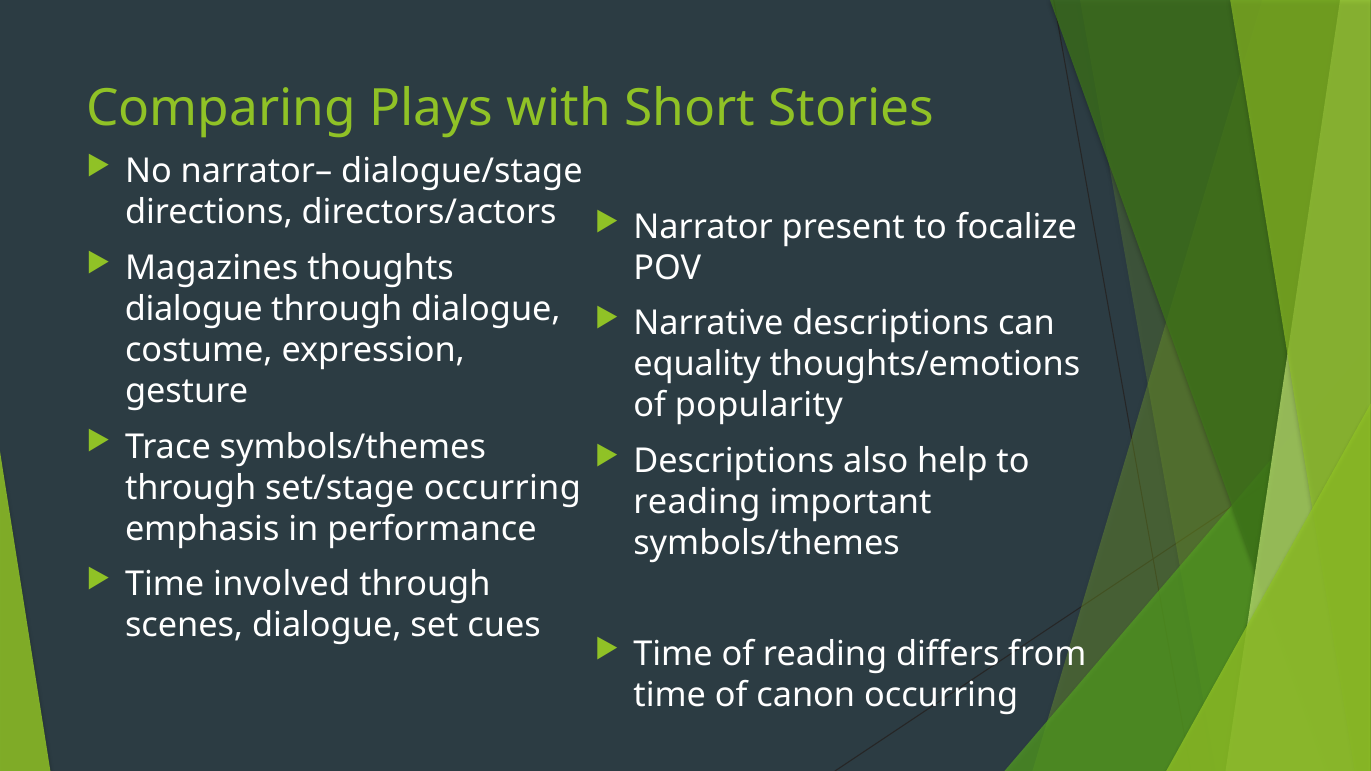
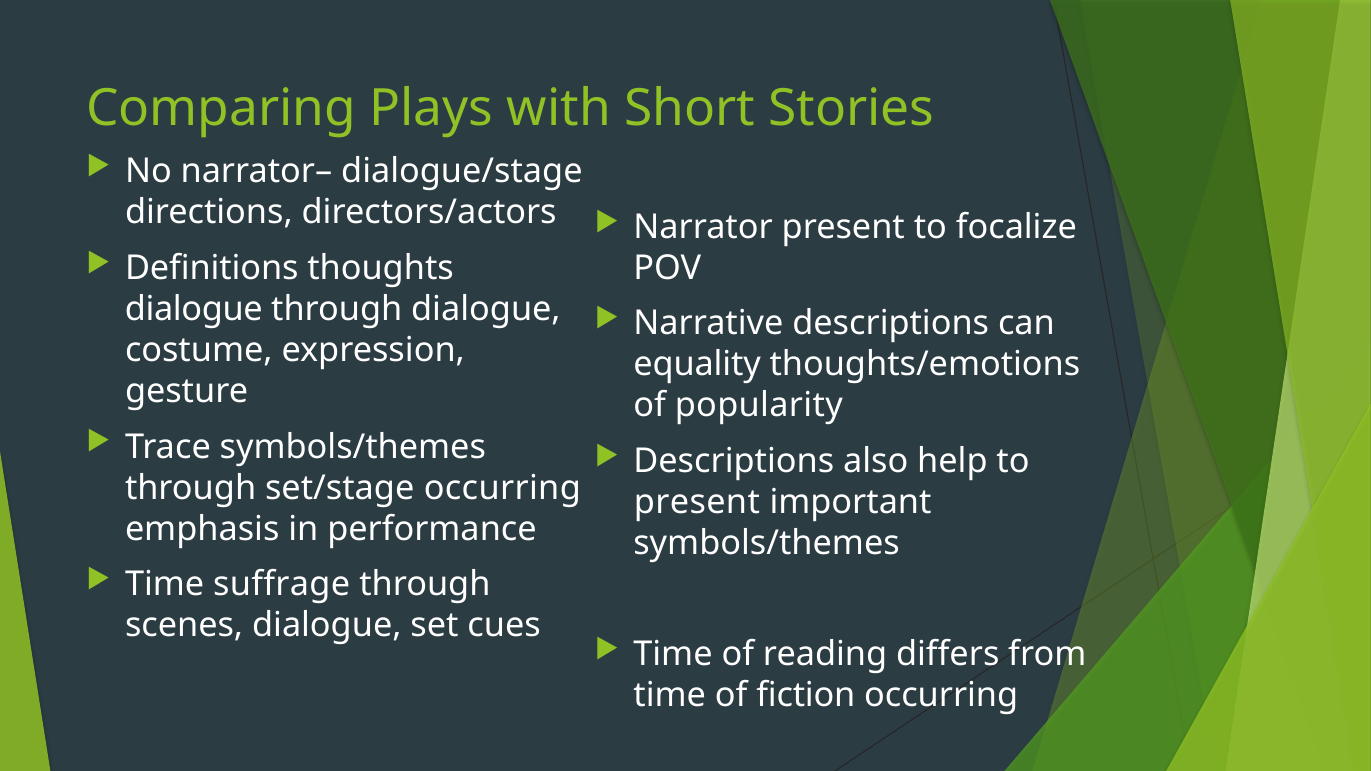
Magazines: Magazines -> Definitions (212, 268)
reading: reading -> present (697, 502)
involved: involved -> suffrage (282, 585)
canon: canon -> fiction (806, 695)
